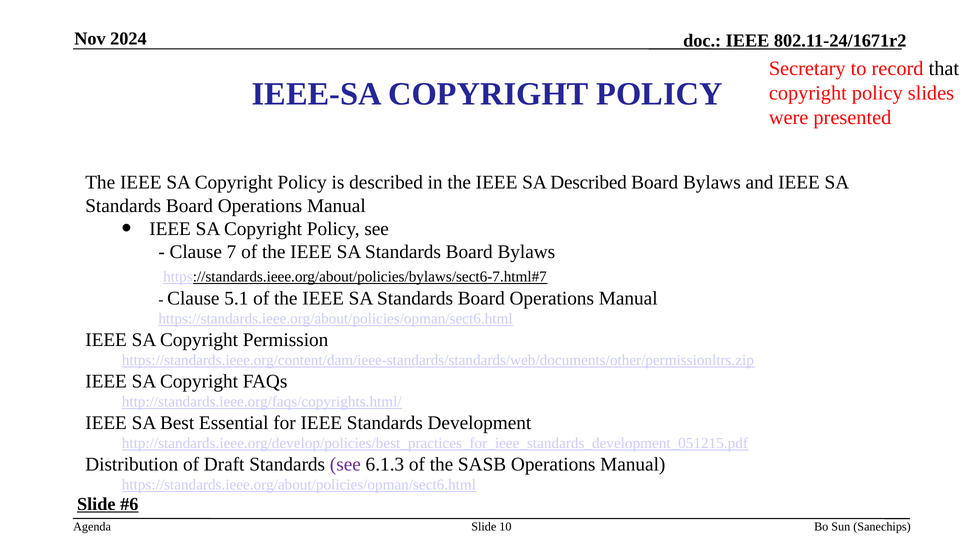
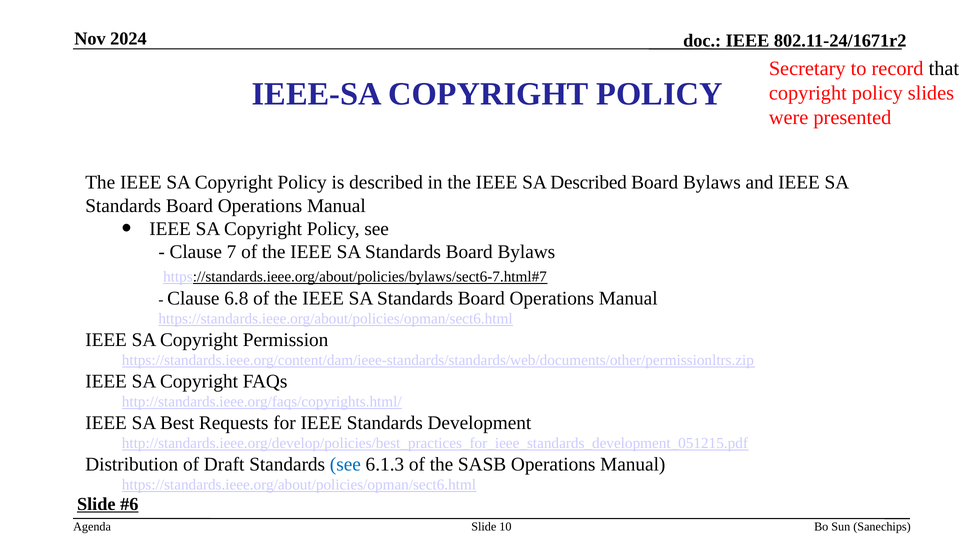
5.1: 5.1 -> 6.8 (236, 298)
Essential: Essential -> Requests (234, 422)
see colour: purple -> blue (345, 464)
